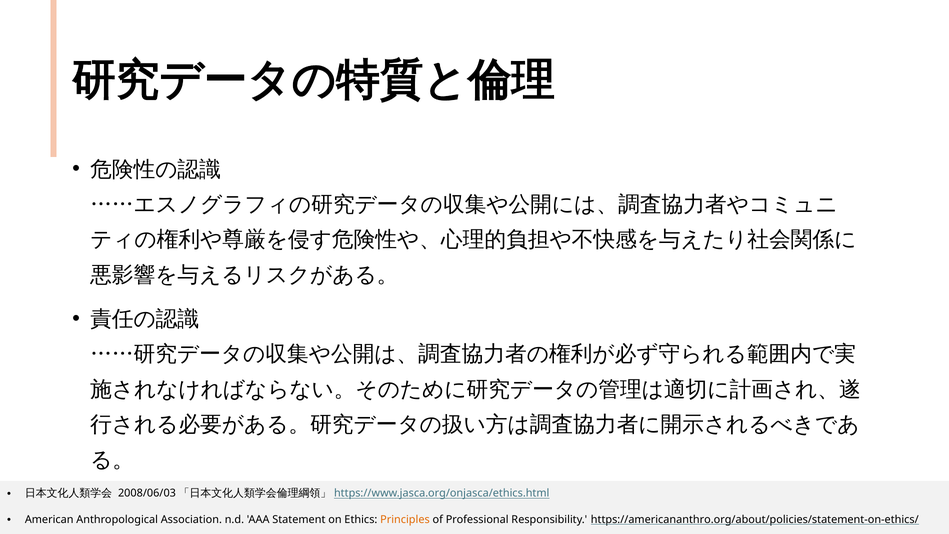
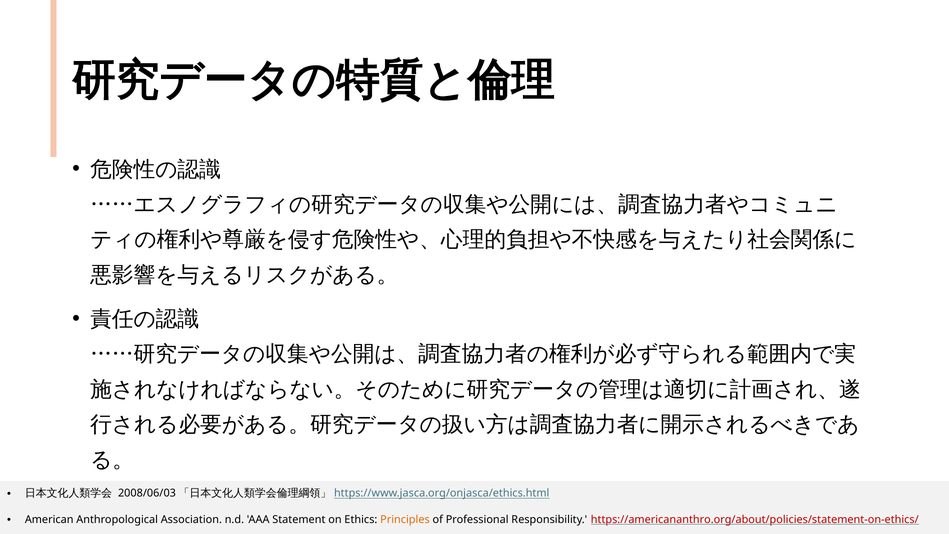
https://americananthro.org/about/policies/statement-on-ethics/ colour: black -> red (755, 519)
